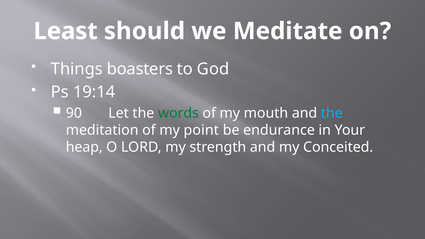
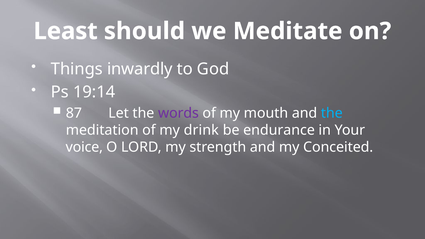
boasters: boasters -> inwardly (140, 69)
90: 90 -> 87 (74, 113)
words colour: green -> purple (178, 113)
point: point -> drink (201, 130)
heap: heap -> voice (84, 147)
